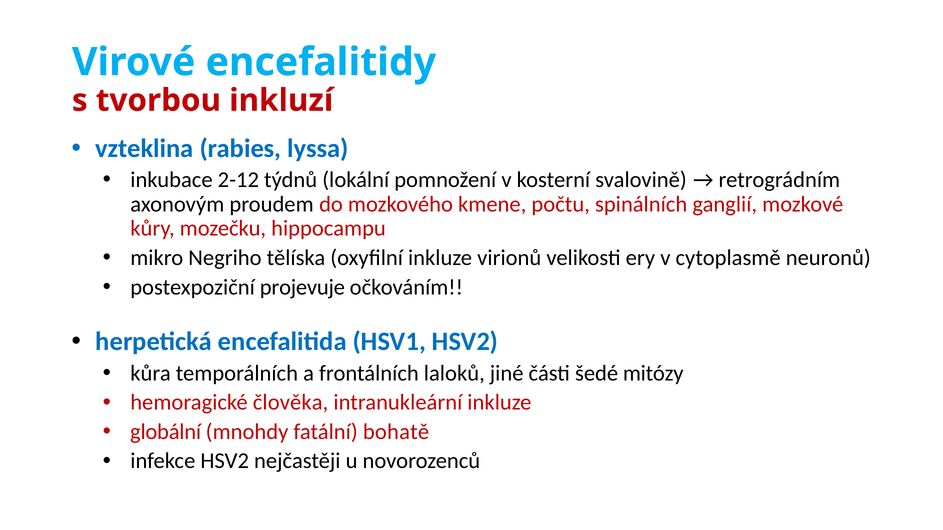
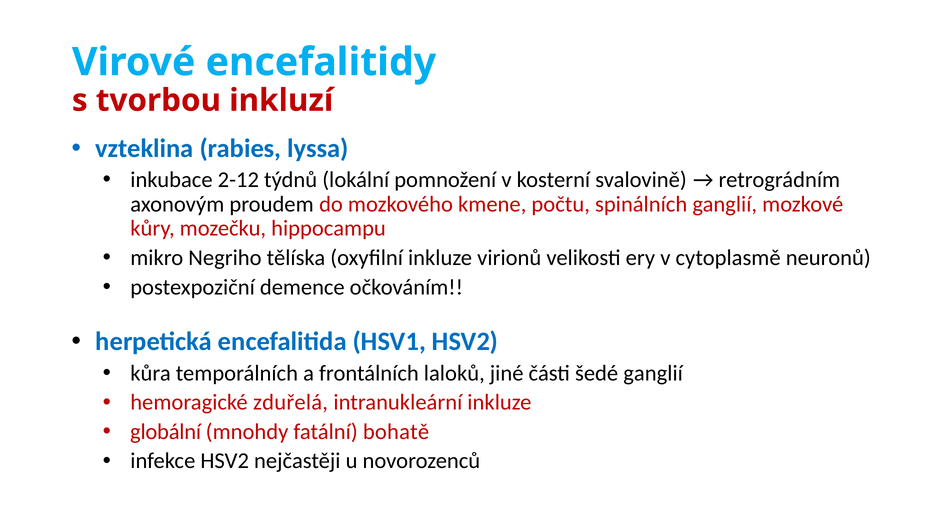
projevuje: projevuje -> demence (302, 287)
šedé mitózy: mitózy -> ganglií (653, 373)
člověka: člověka -> zduřelá (291, 403)
